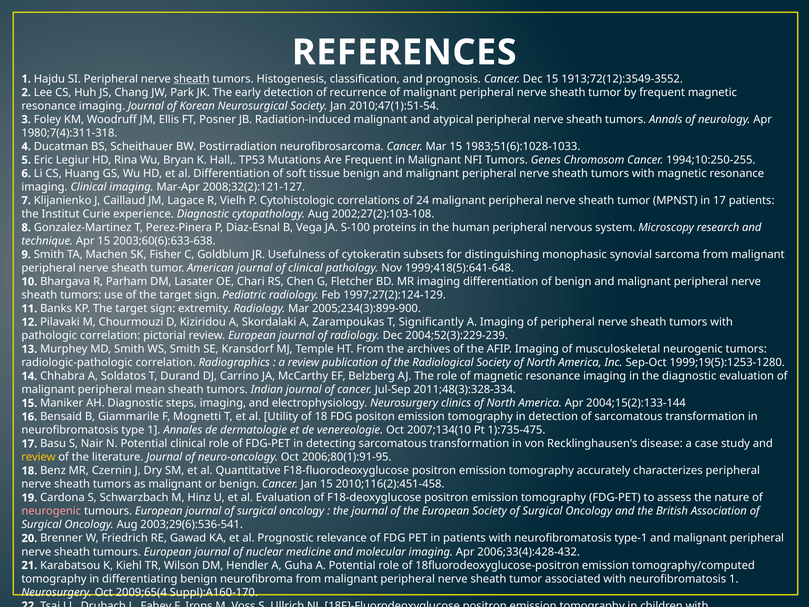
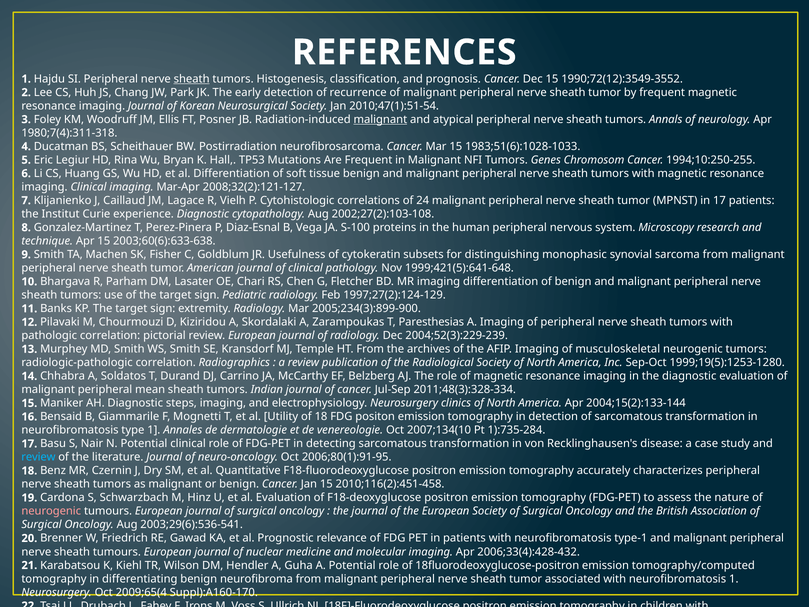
1913;72(12):3549-3552: 1913;72(12):3549-3552 -> 1990;72(12):3549-3552 (622, 79)
malignant underline: none -> present (380, 119)
1999;418(5):641-648: 1999;418(5):641-648 -> 1999;421(5):641-648 (459, 268)
Significantly: Significantly -> Paresthesias (431, 322)
1):735-475: 1):735-475 -> 1):735-284 (516, 430)
review colour: yellow -> light blue (38, 457)
